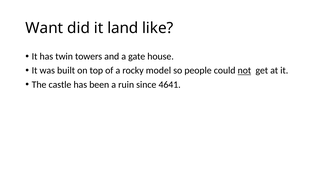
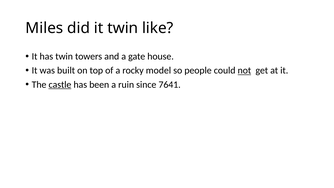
Want: Want -> Miles (44, 28)
it land: land -> twin (123, 28)
castle underline: none -> present (60, 84)
4641: 4641 -> 7641 (170, 84)
